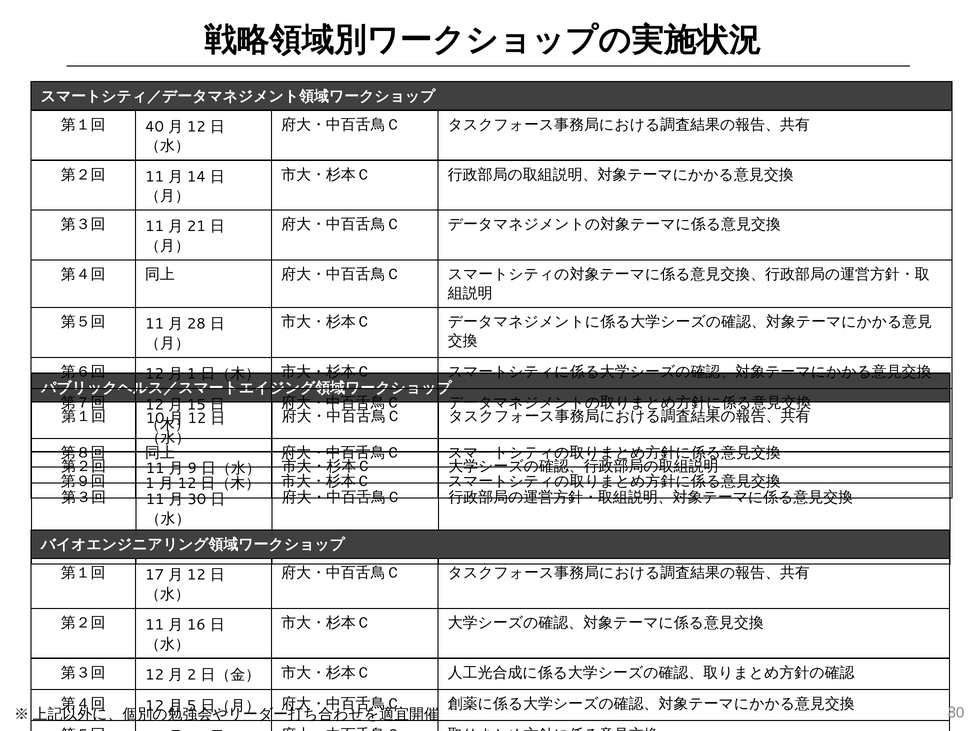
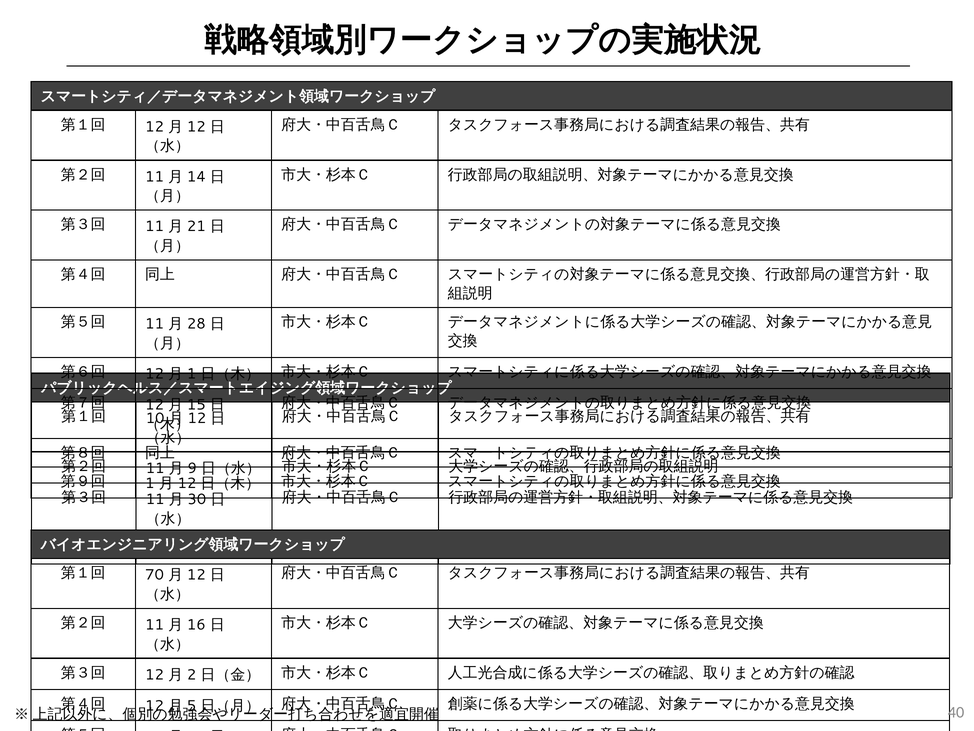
40: 40 -> 12 (155, 127)
17: 17 -> 70 (155, 574)
80: 80 -> 40 (956, 712)
